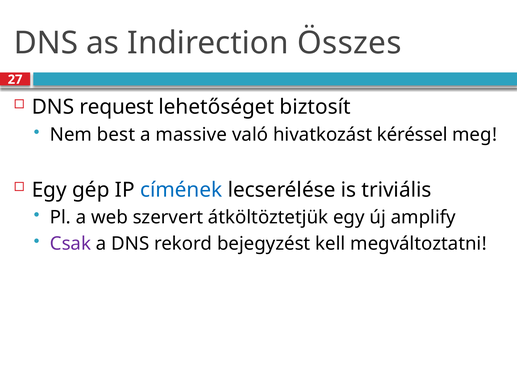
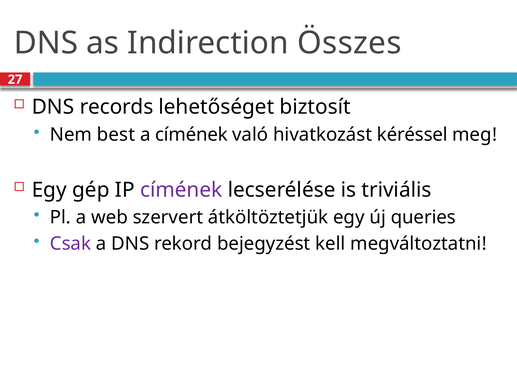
request: request -> records (117, 107)
a massive: massive -> címének (191, 134)
címének colour: blue -> purple (181, 190)
amplify: amplify -> queries (423, 217)
